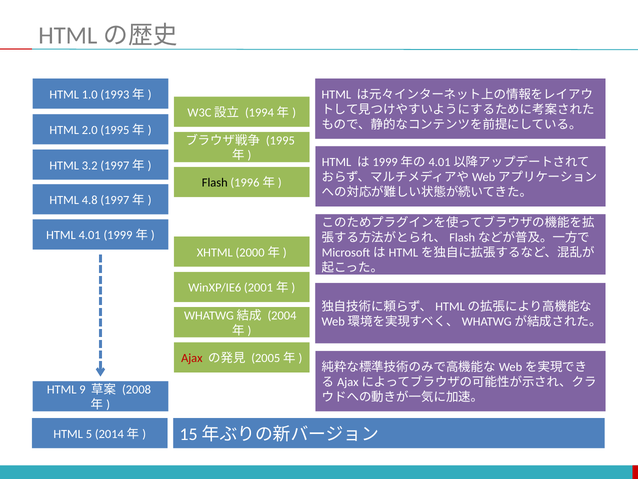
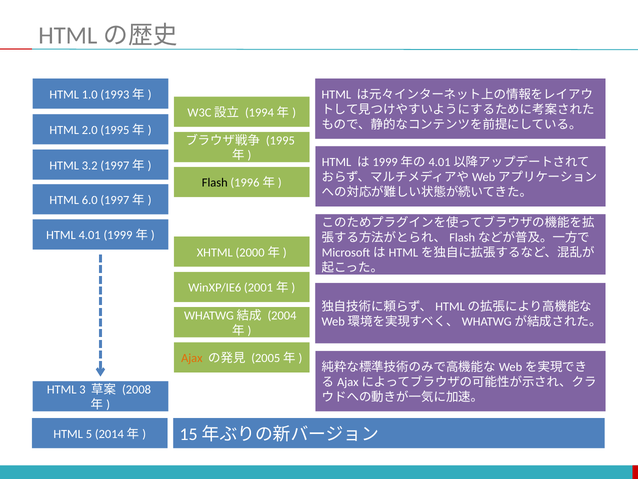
4.8: 4.8 -> 6.0 (90, 200)
Ajax colour: red -> orange (192, 358)
9: 9 -> 3 (82, 389)
